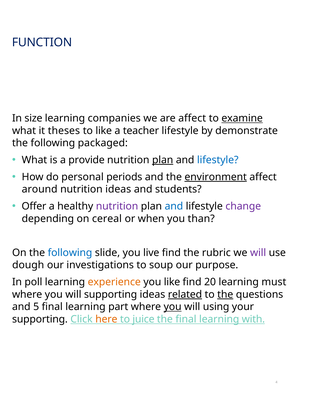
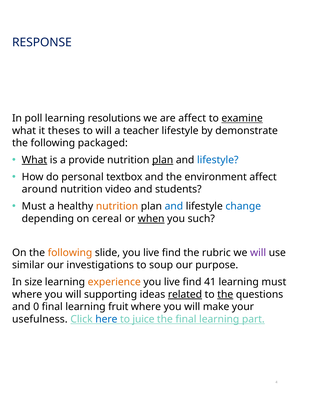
FUNCTION: FUNCTION -> RESPONSE (42, 42)
size: size -> poll (33, 118)
companies: companies -> resolutions (114, 118)
to like: like -> will (104, 131)
What underline: none -> present (34, 160)
periods: periods -> textbox (124, 177)
environment underline: present -> none (216, 177)
nutrition ideas: ideas -> video (118, 189)
Offer: Offer -> Must (34, 206)
nutrition colour: purple -> orange (117, 206)
change colour: purple -> blue (243, 206)
when underline: none -> present (151, 219)
than: than -> such (201, 219)
following colour: blue -> orange (70, 253)
dough: dough -> similar (28, 265)
poll: poll -> size (33, 282)
like: like -> live (172, 282)
20: 20 -> 41 (210, 282)
5: 5 -> 0 (36, 307)
part: part -> fruit (118, 307)
you underline: present -> none (173, 307)
using: using -> make (216, 307)
supporting: supporting -> usefulness (40, 319)
here colour: orange -> blue (106, 319)
with: with -> part (253, 319)
